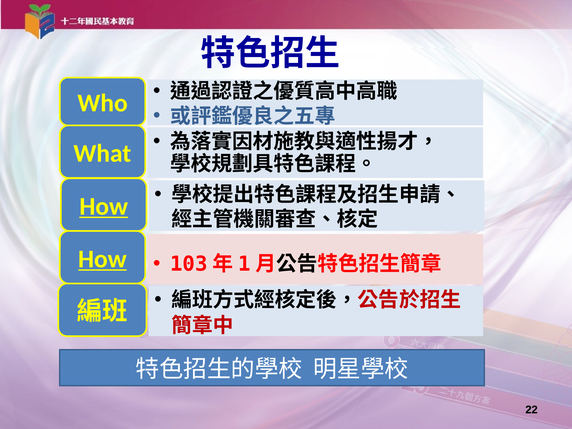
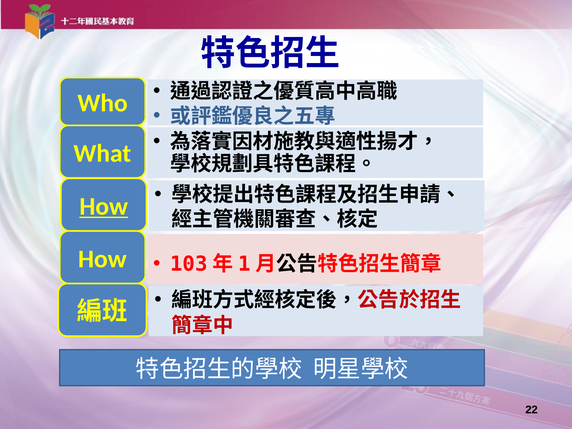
How underline: present -> none (103, 259)
